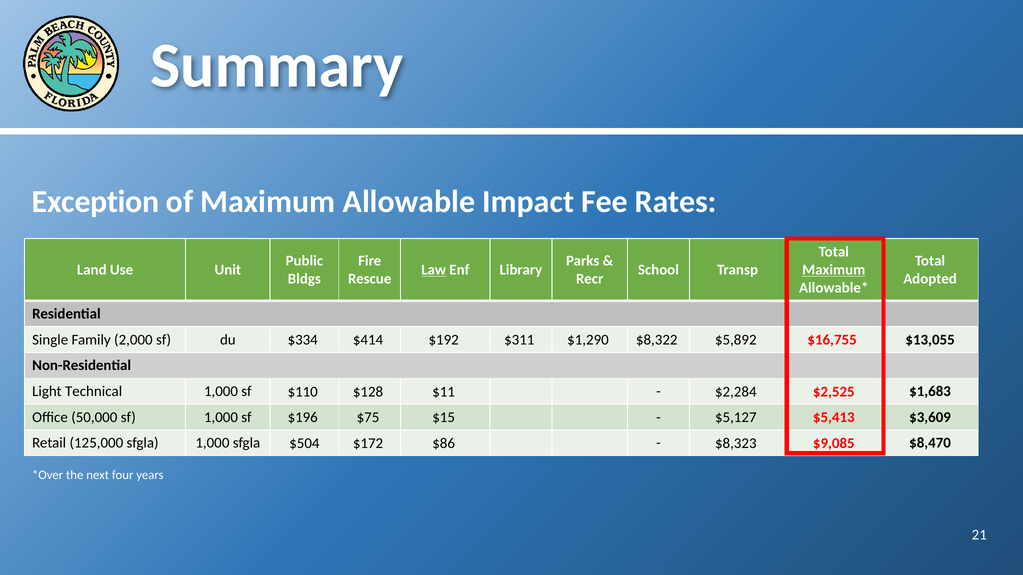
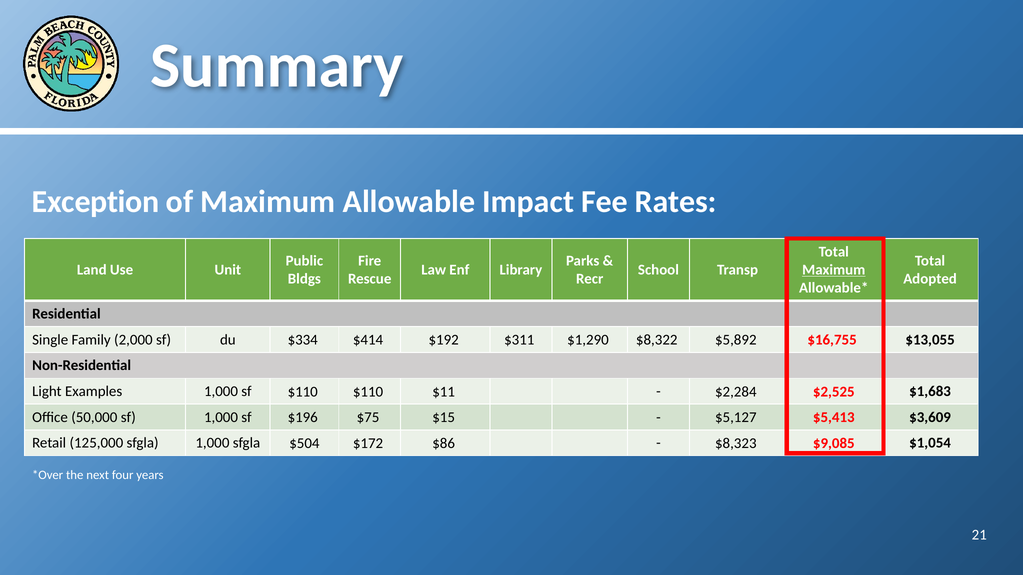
Law underline: present -> none (434, 270)
Technical: Technical -> Examples (94, 392)
$110 $128: $128 -> $110 (368, 392)
$8,470: $8,470 -> $1,054 (930, 443)
